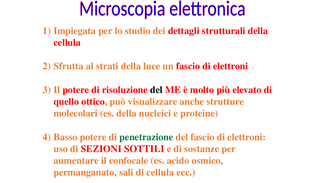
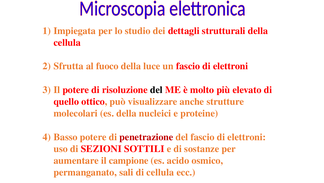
strati: strati -> fuoco (107, 66)
penetrazione colour: green -> red (146, 136)
confocale: confocale -> campione (129, 160)
